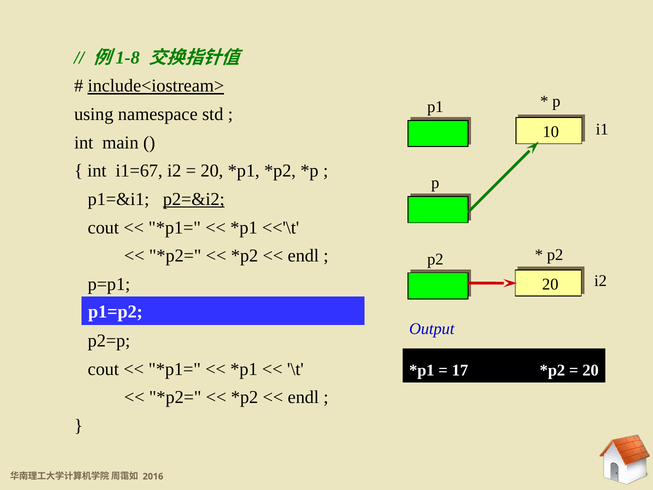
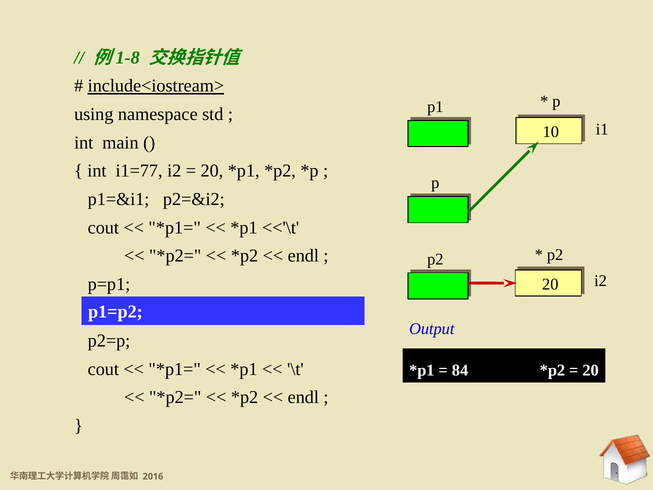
i1=67: i1=67 -> i1=77 (139, 171)
p2=&i2 underline: present -> none (194, 199)
17: 17 -> 84 (460, 370)
